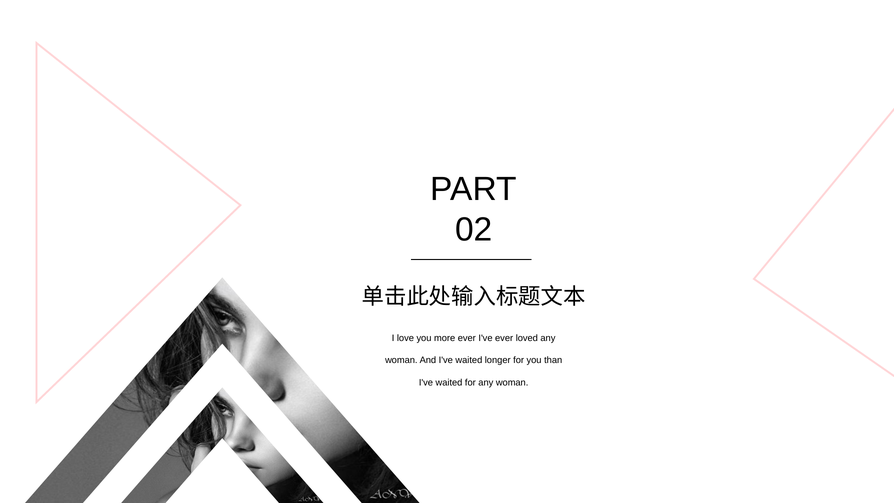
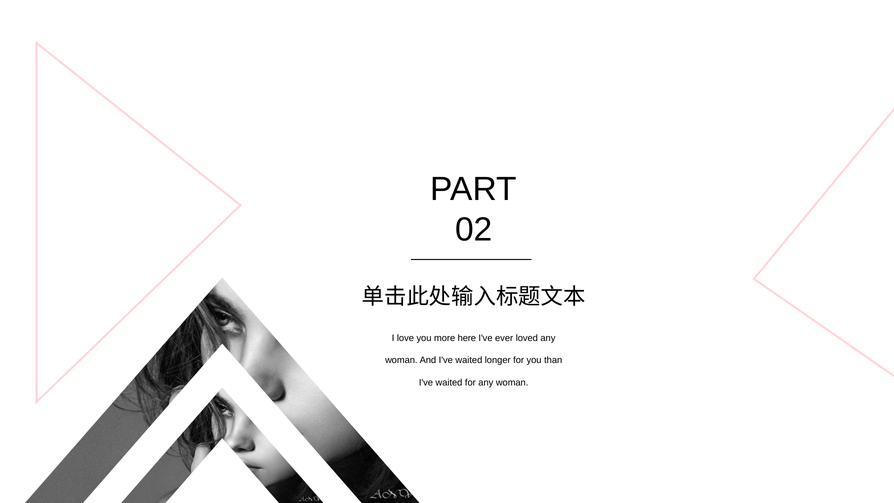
more ever: ever -> here (467, 338)
